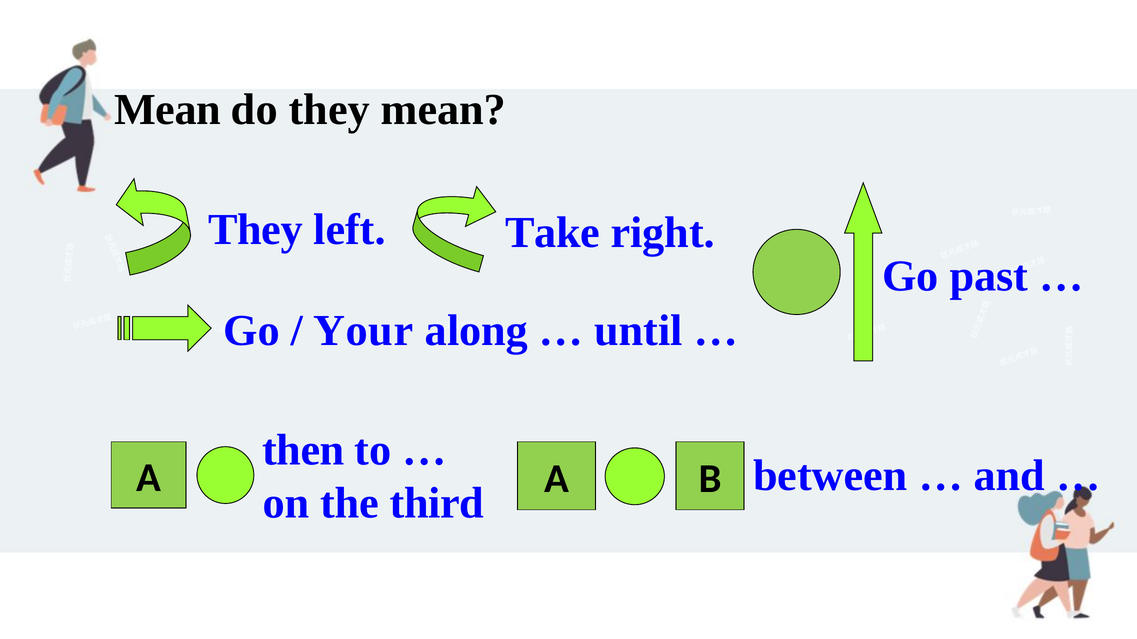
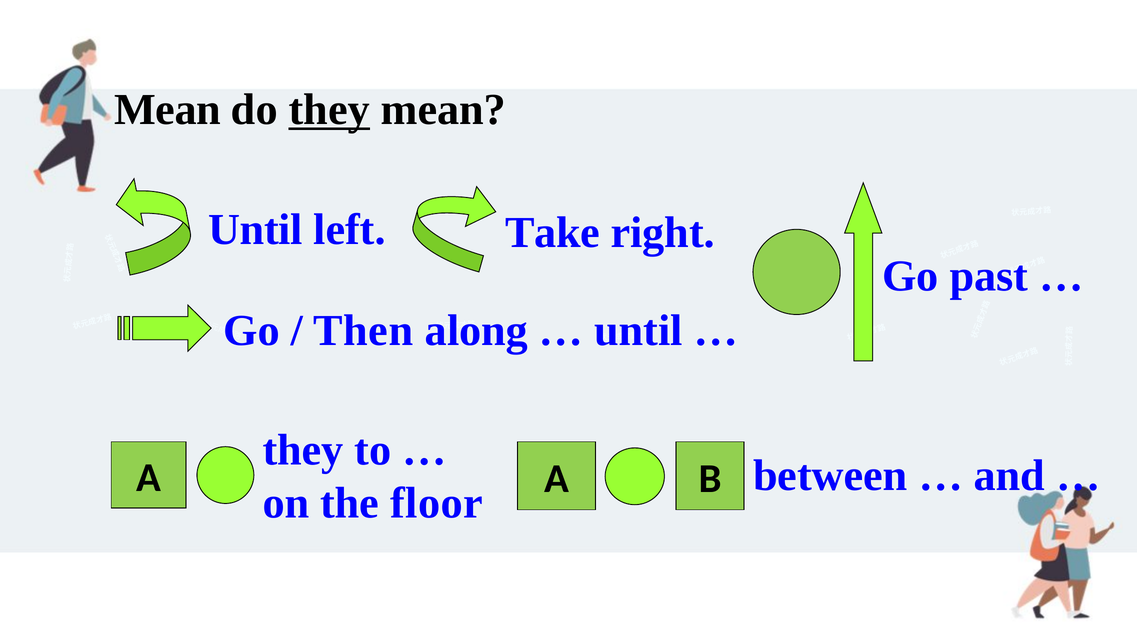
they underline: none -> present (329, 110)
They: They -> Until (255, 230)
Your: Your -> Then (363, 331)
then: then -> they (303, 451)
third: third -> floor (437, 504)
